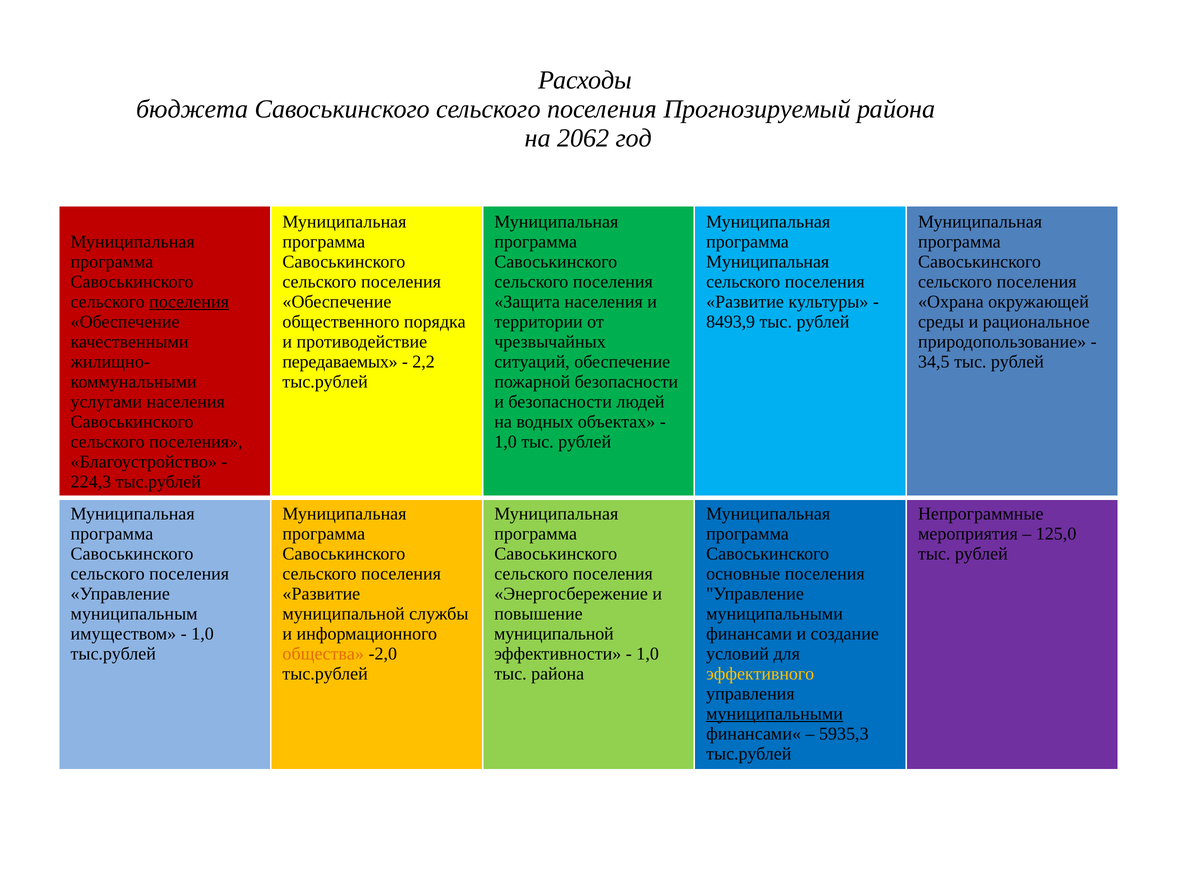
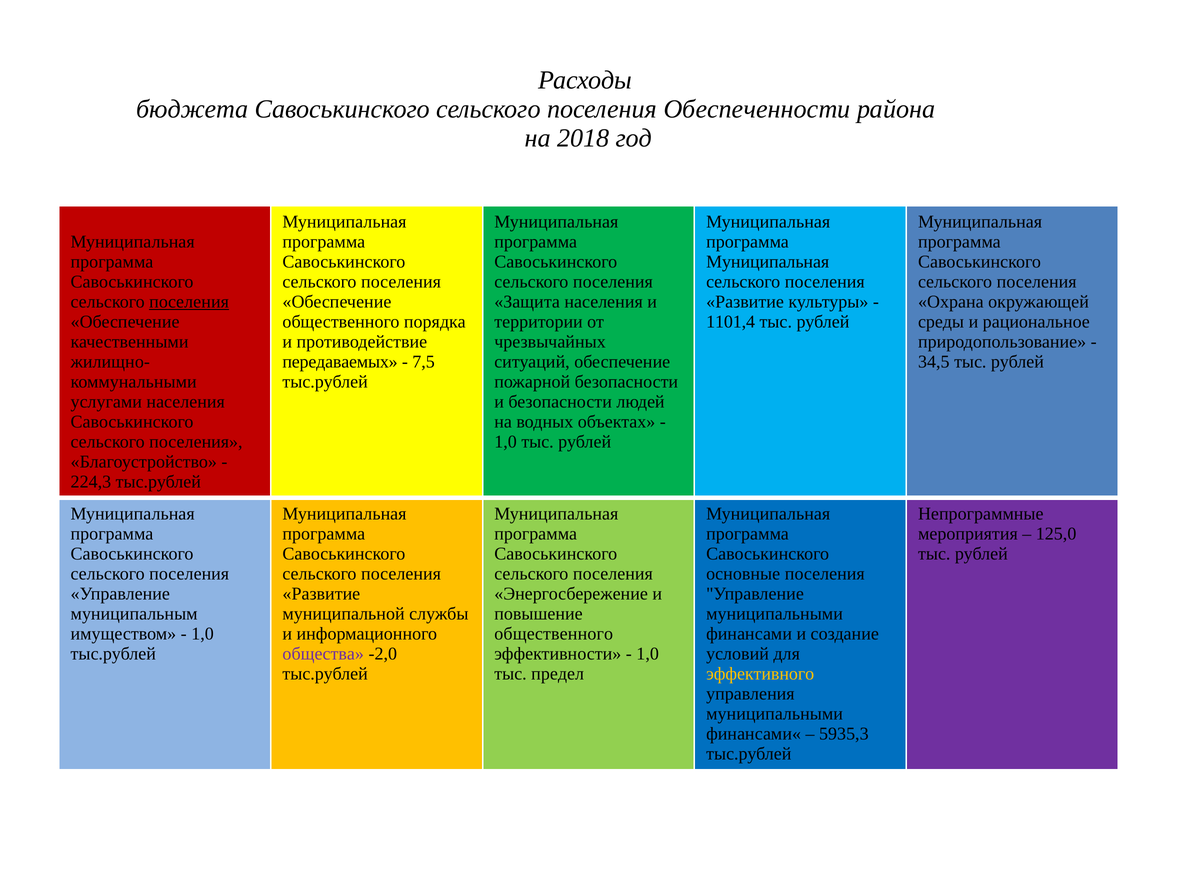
Прогнозируемый: Прогнозируемый -> Обеспеченности (757, 109)
2062: 2062 -> 2018 (583, 138)
8493,9: 8493,9 -> 1101,4 (731, 322)
2,2: 2,2 -> 7,5 (424, 362)
муниципальной: муниципальной -> общественного (554, 634)
общества colour: orange -> purple (323, 654)
тыс района: района -> предел (558, 674)
муниципальными underline: present -> none (775, 714)
